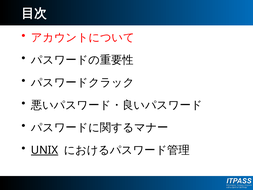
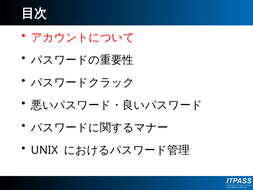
UNIX underline: present -> none (45, 150)
